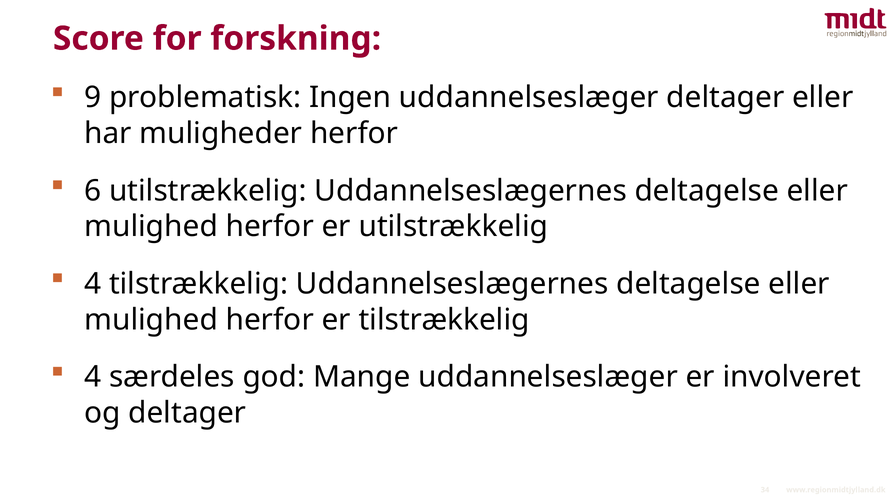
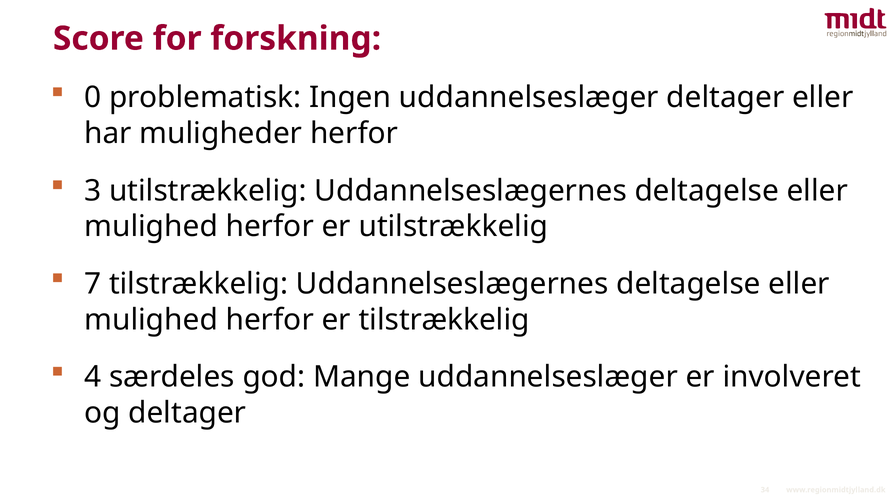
9: 9 -> 0 (93, 98)
6: 6 -> 3 (93, 191)
4: 4 -> 7 (93, 284)
